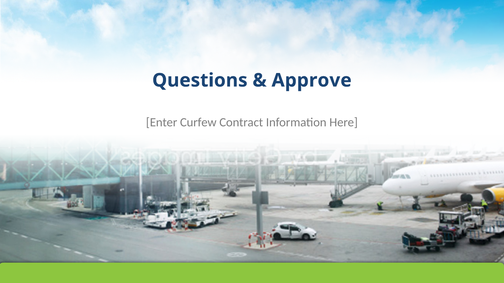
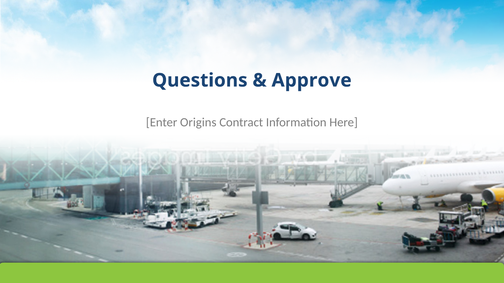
Curfew: Curfew -> Origins (198, 122)
